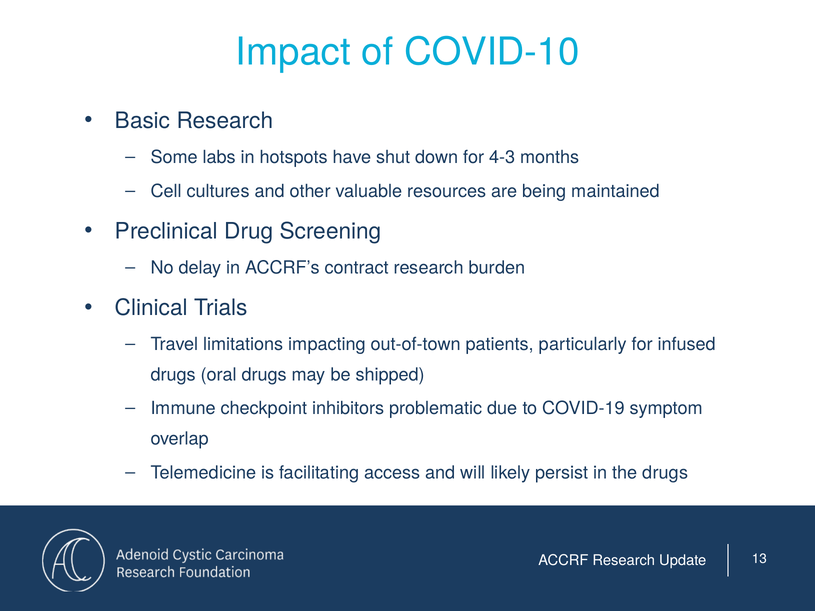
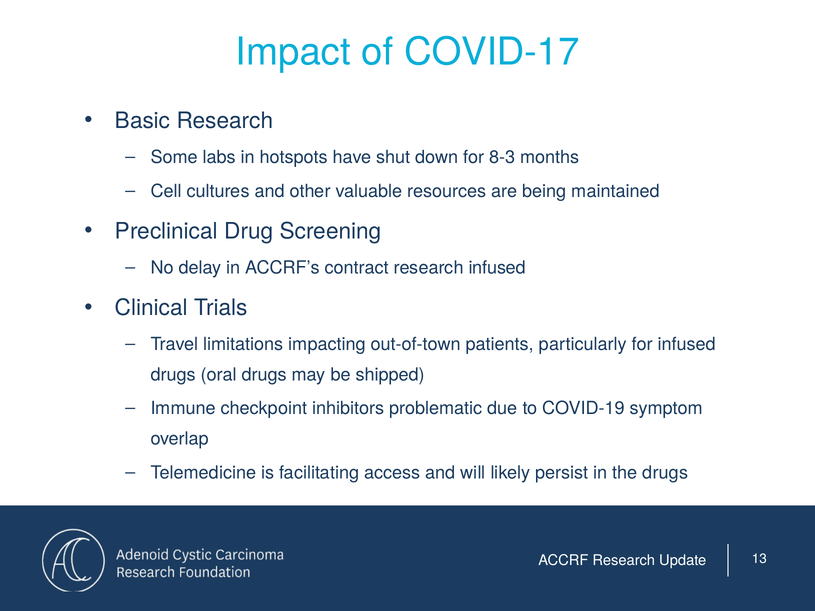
COVID-10: COVID-10 -> COVID-17 (492, 52)
4-3: 4-3 -> 8-3 (502, 157)
research burden: burden -> infused (497, 268)
